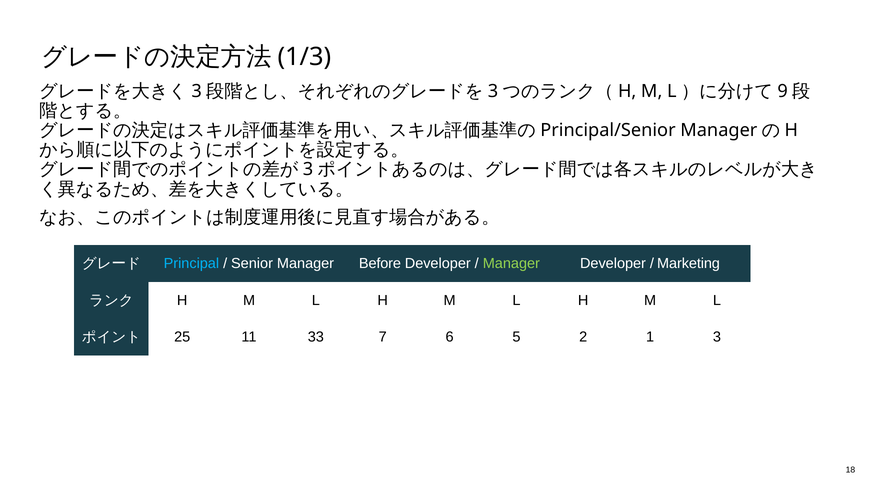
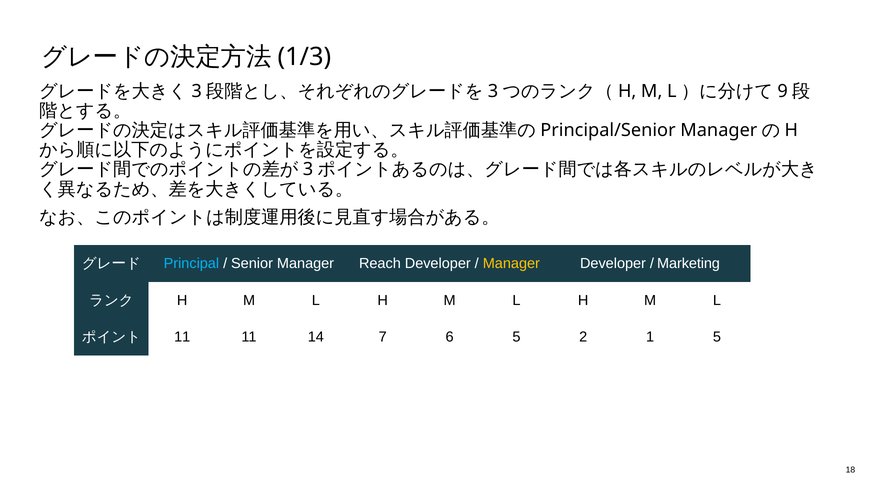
Before: Before -> Reach (380, 264)
Manager colour: light green -> yellow (511, 264)
25: 25 -> 11 (182, 337)
33: 33 -> 14 (316, 337)
1 3: 3 -> 5 (717, 337)
